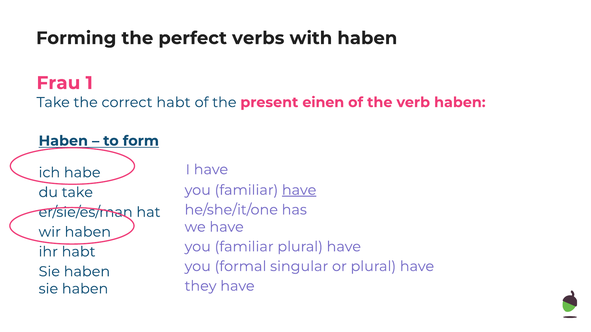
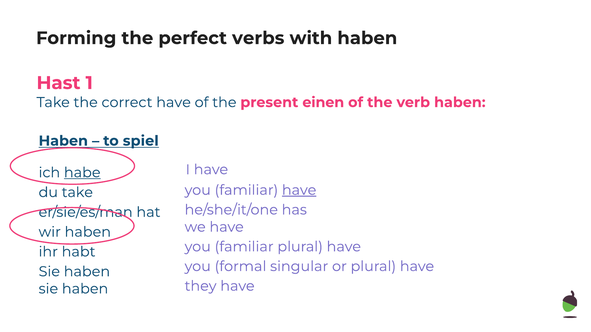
Frau: Frau -> Hast (58, 83)
correct habt: habt -> have (174, 103)
form: form -> spiel (141, 141)
habe underline: none -> present (82, 173)
